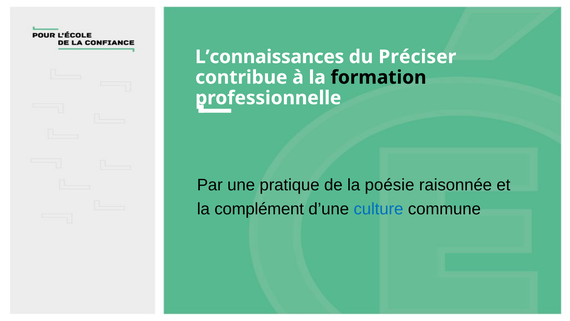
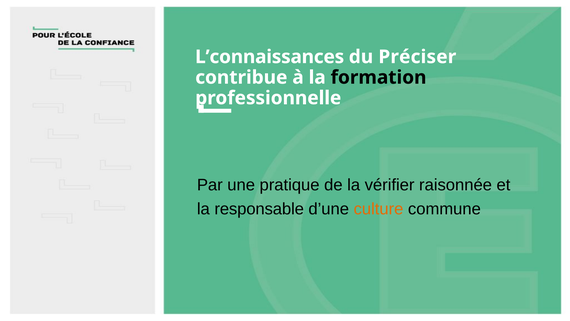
poésie: poésie -> vérifier (390, 185)
complément: complément -> responsable (259, 209)
culture colour: blue -> orange (378, 209)
